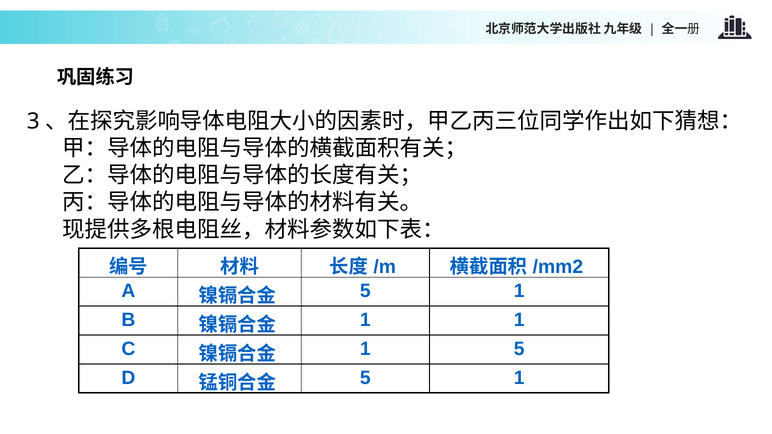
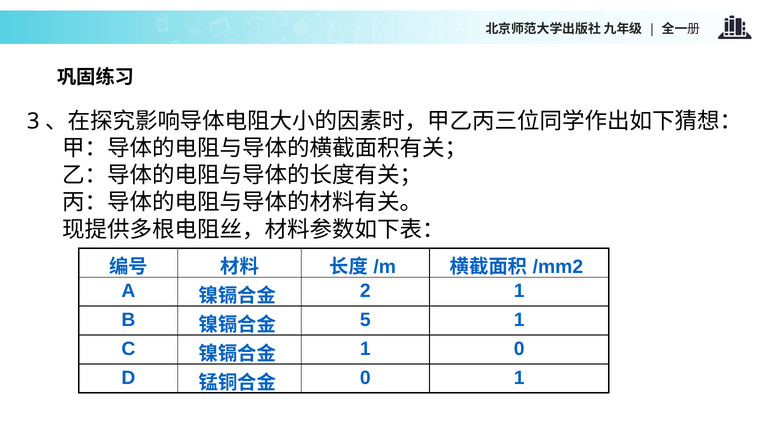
5: 5 -> 2 (365, 291)
1: 1 -> 5 (365, 320)
1 5: 5 -> 0 (519, 349)
5: 5 -> 0 (365, 378)
